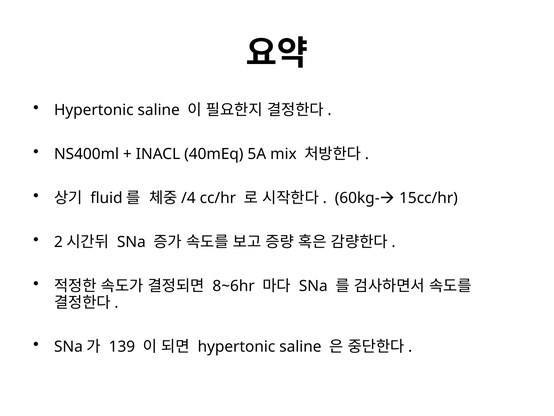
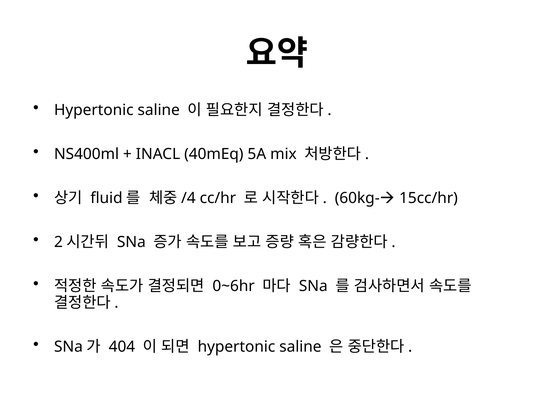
8~6hr: 8~6hr -> 0~6hr (234, 286)
139: 139 -> 404 (122, 346)
